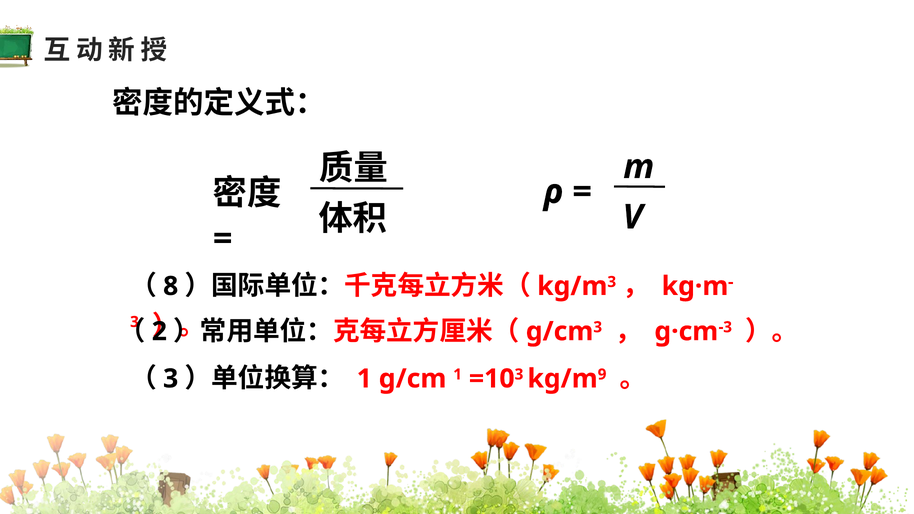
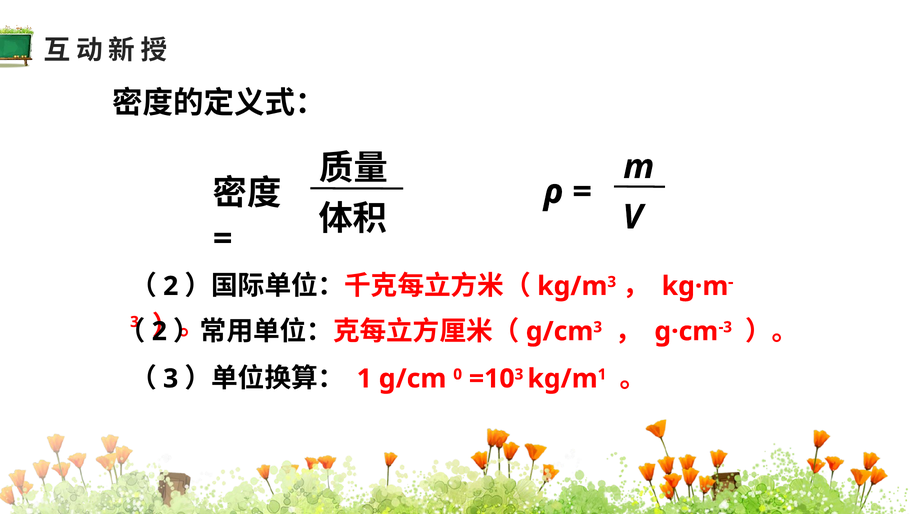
8: 8 -> 2 (171, 286)
g/cm 1: 1 -> 0 (458, 374)
9: 9 -> 1 (602, 374)
